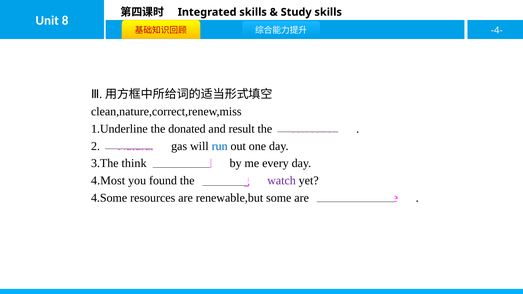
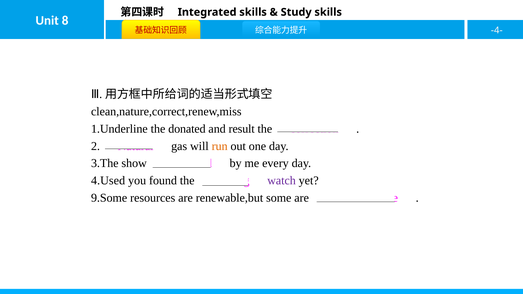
run colour: blue -> orange (220, 146)
think: think -> show (134, 163)
4.Most: 4.Most -> 4.Used (108, 181)
4.Some: 4.Some -> 9.Some (109, 198)
